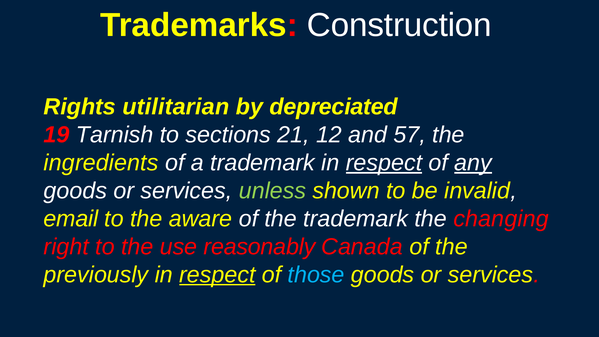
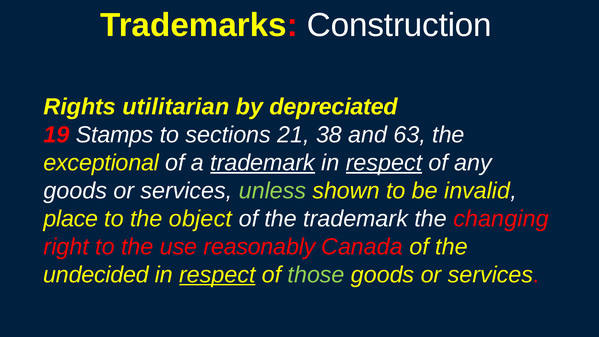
Tarnish: Tarnish -> Stamps (115, 135)
12: 12 -> 38 (329, 135)
57: 57 -> 63 (410, 135)
ingredients: ingredients -> exceptional (101, 163)
trademark underline: none -> present (263, 163)
any underline: present -> none (473, 163)
email: email -> place (71, 219)
aware: aware -> object (200, 219)
previously: previously -> undecided (96, 275)
those colour: light blue -> light green (316, 275)
